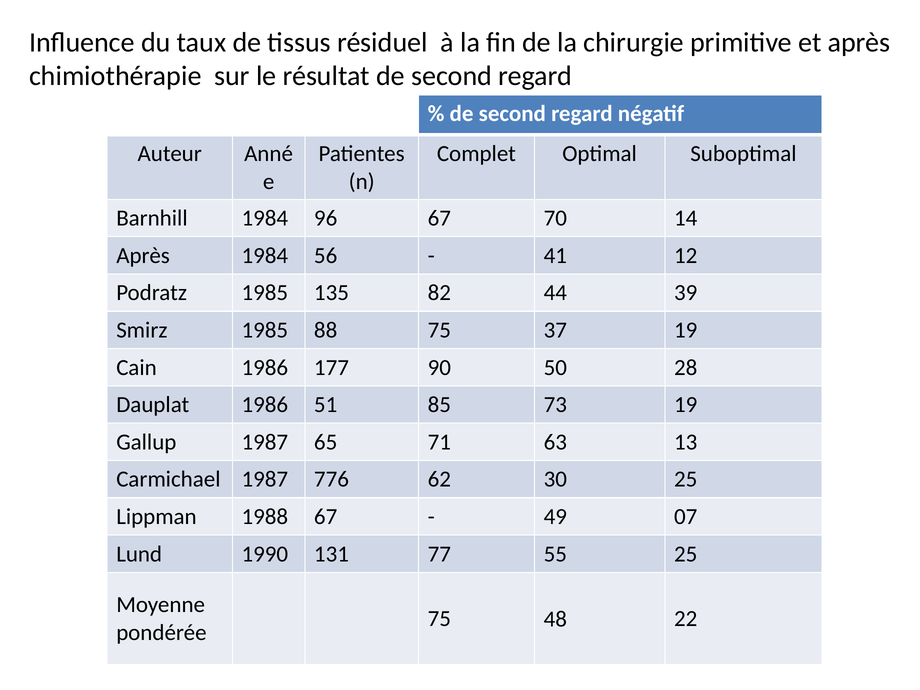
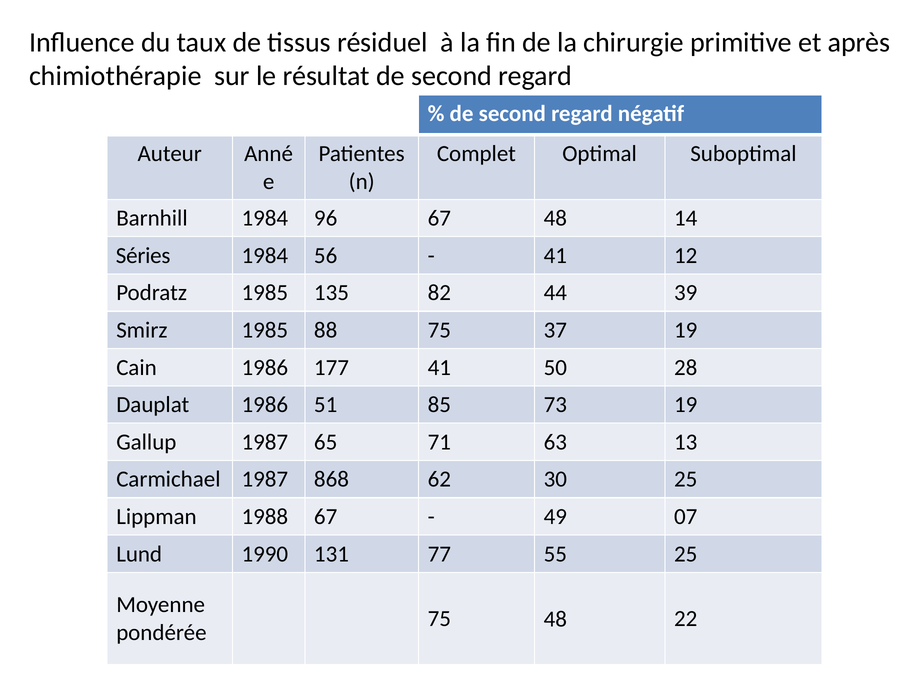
67 70: 70 -> 48 (555, 218)
Après: Après -> Séries (143, 256)
177 90: 90 -> 41 (439, 367)
776: 776 -> 868 (331, 479)
